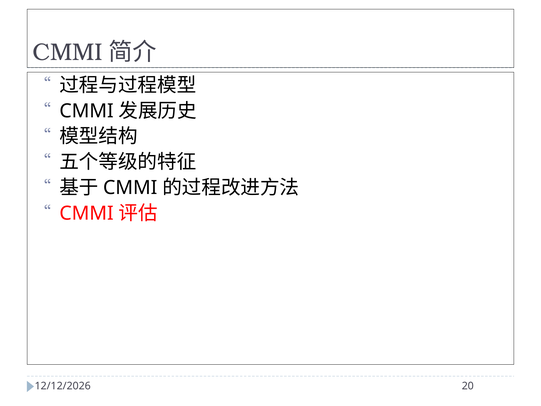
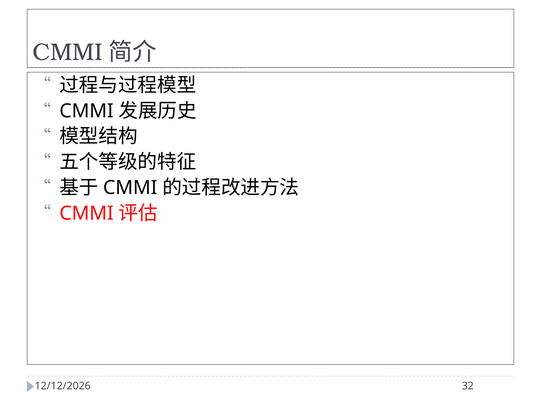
20: 20 -> 32 (468, 386)
